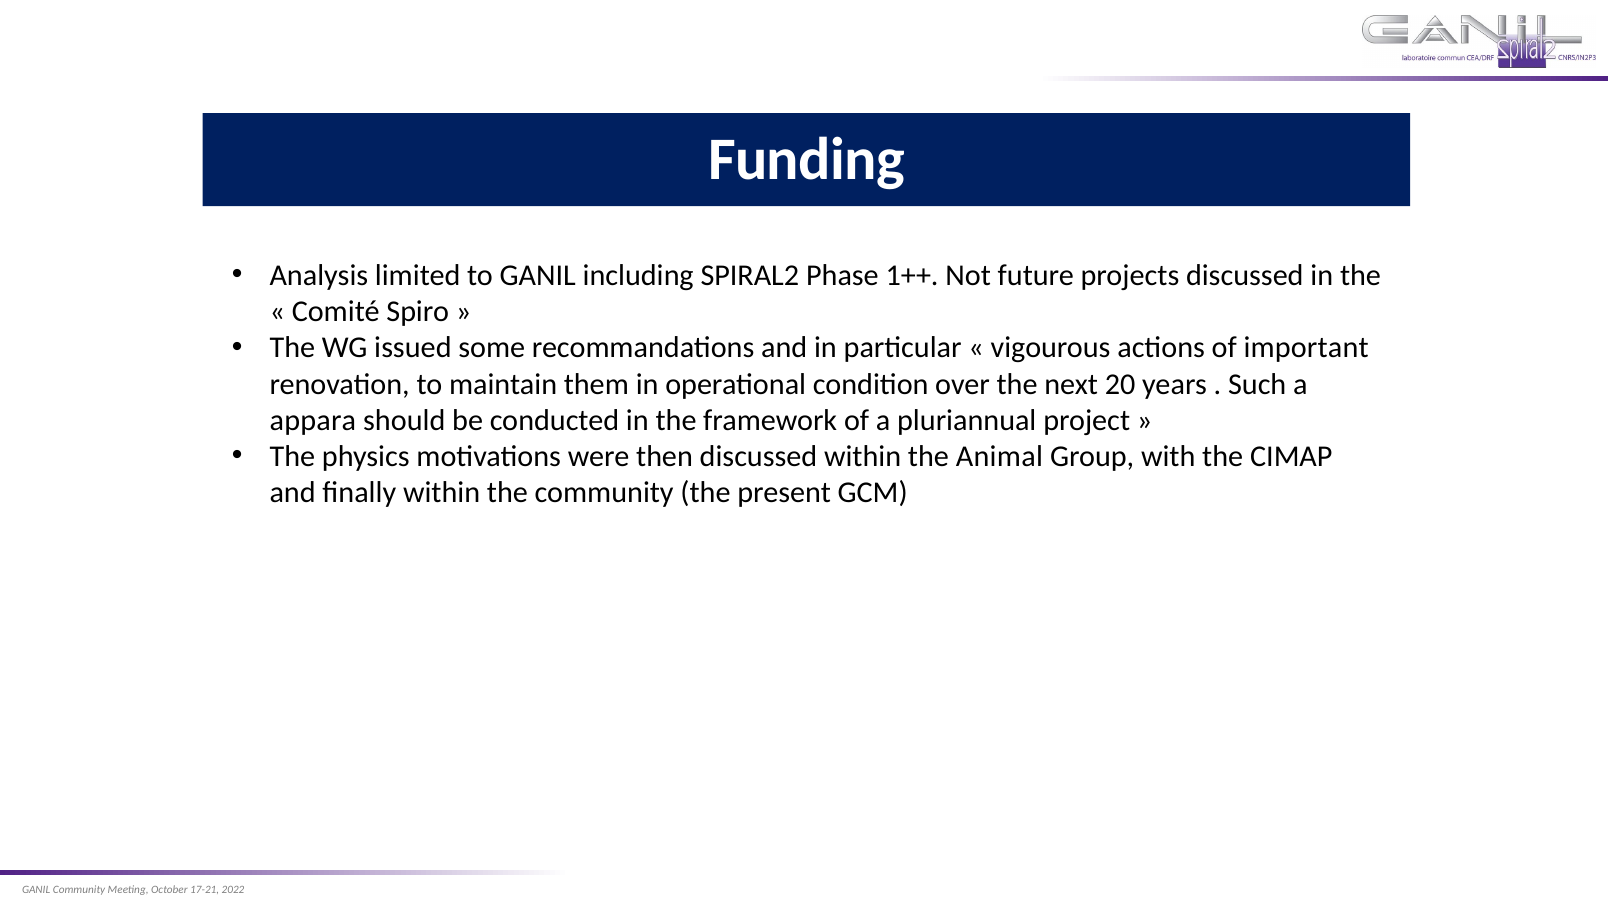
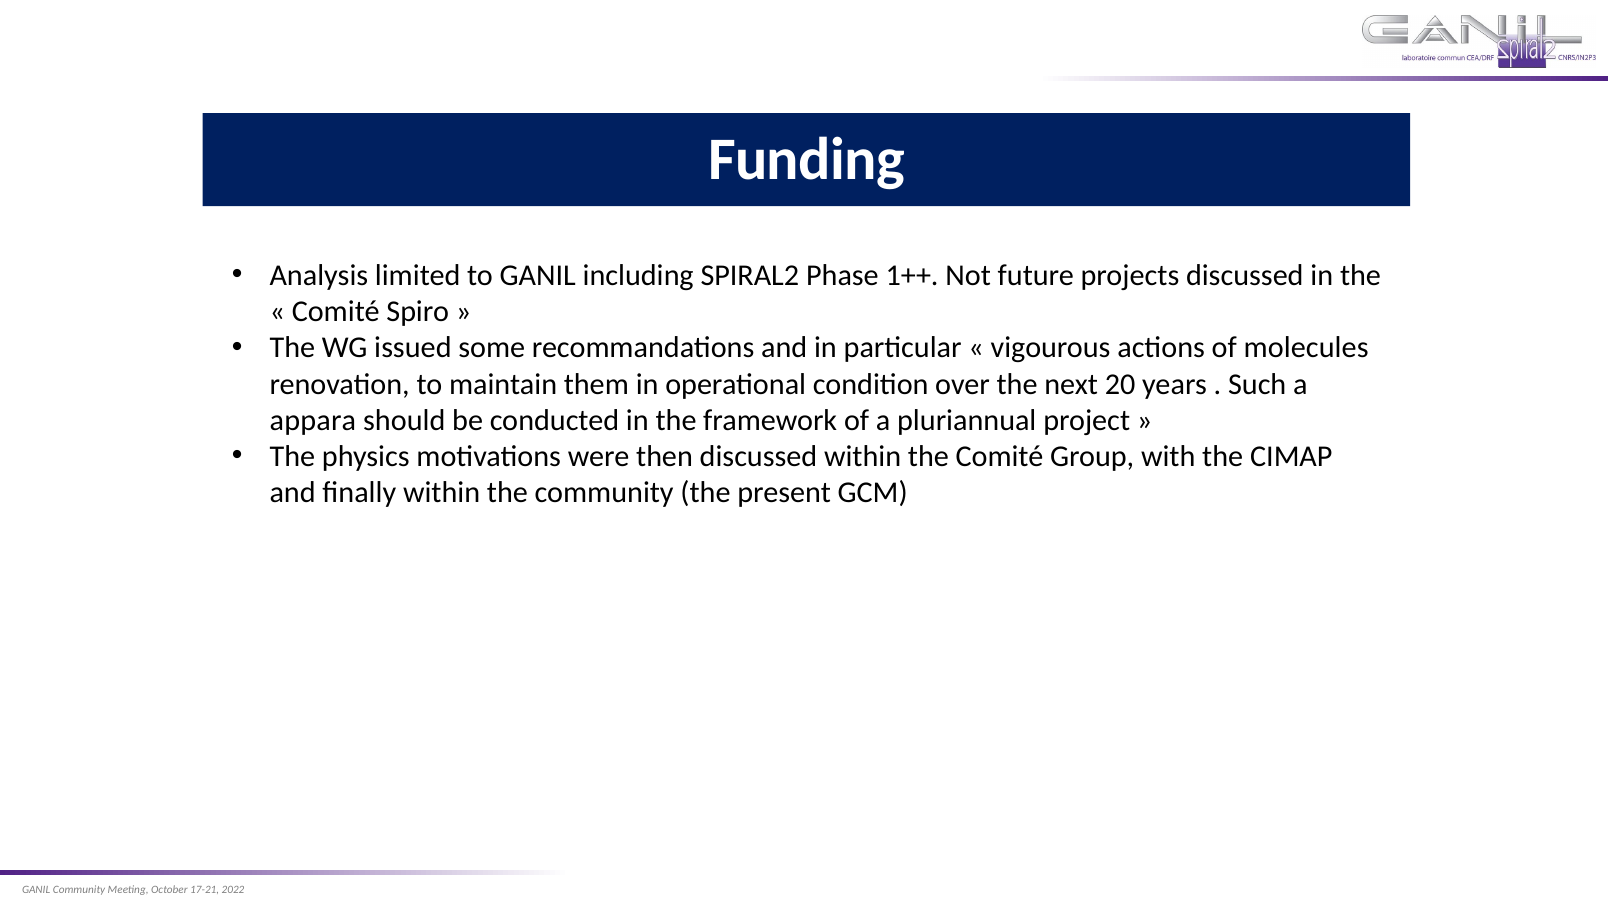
important: important -> molecules (1306, 348)
the Animal: Animal -> Comité (1000, 457)
